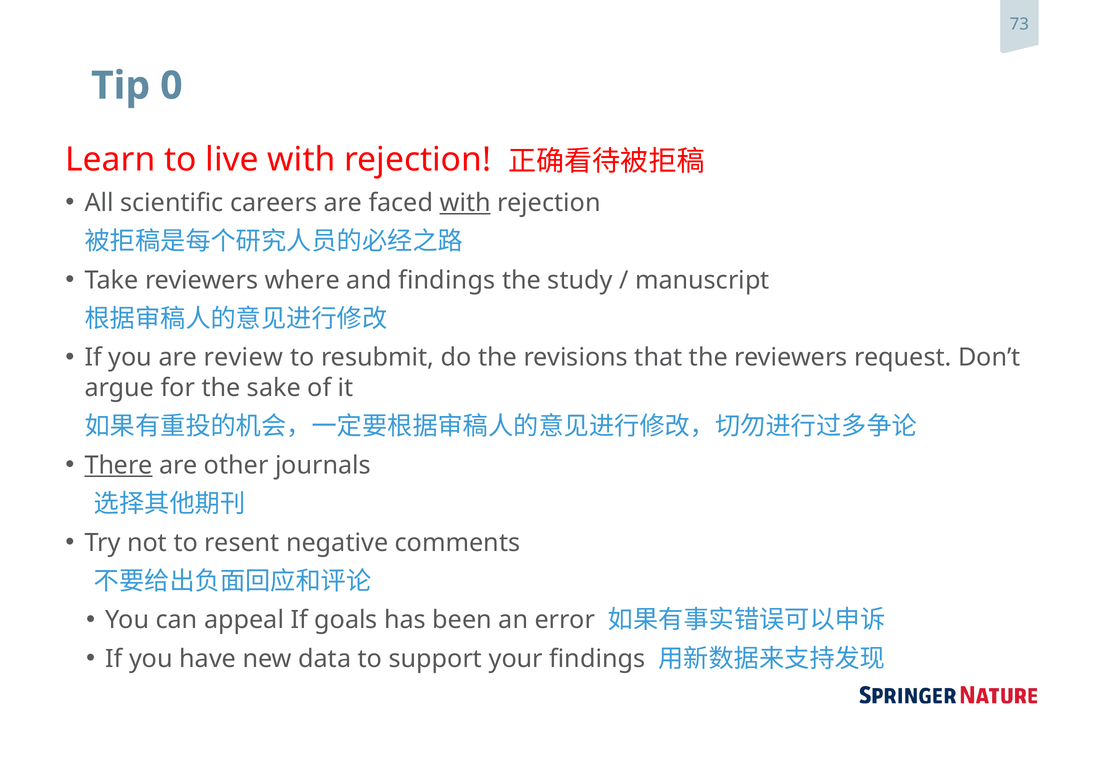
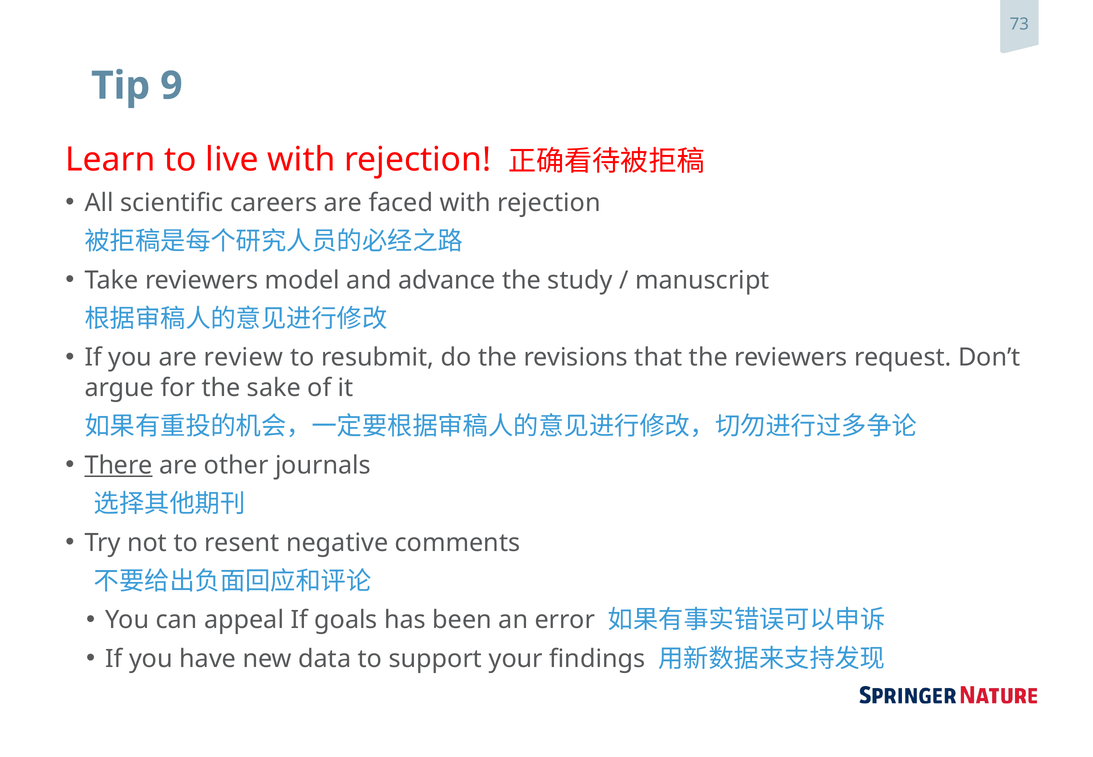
0: 0 -> 9 (171, 86)
with underline: present -> none (465, 203)
where: where -> model (302, 280)
and findings: findings -> advance (447, 280)
